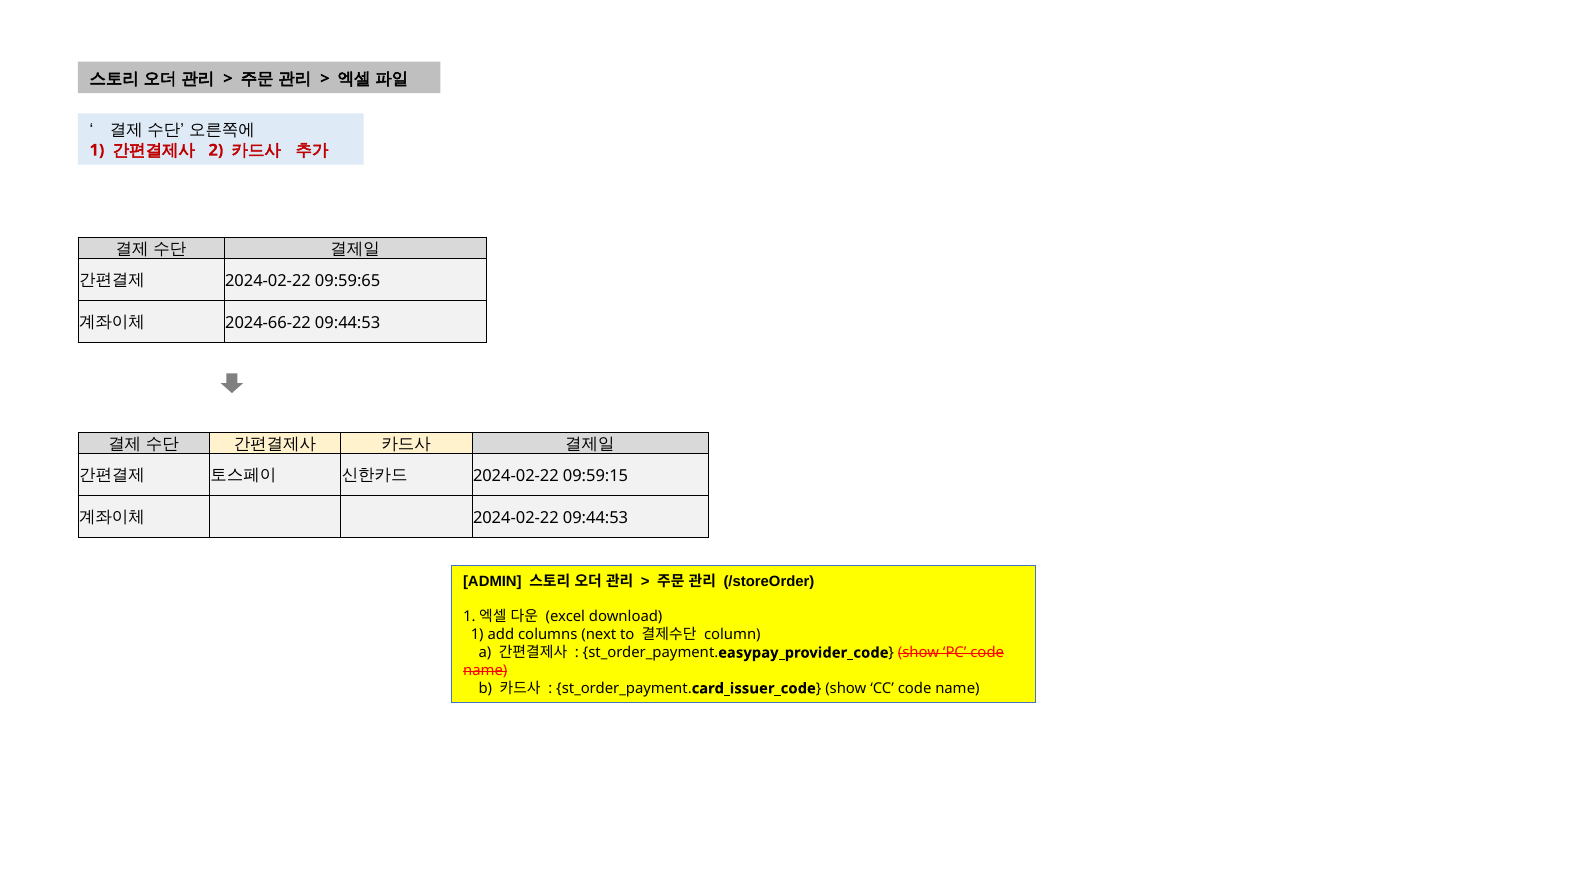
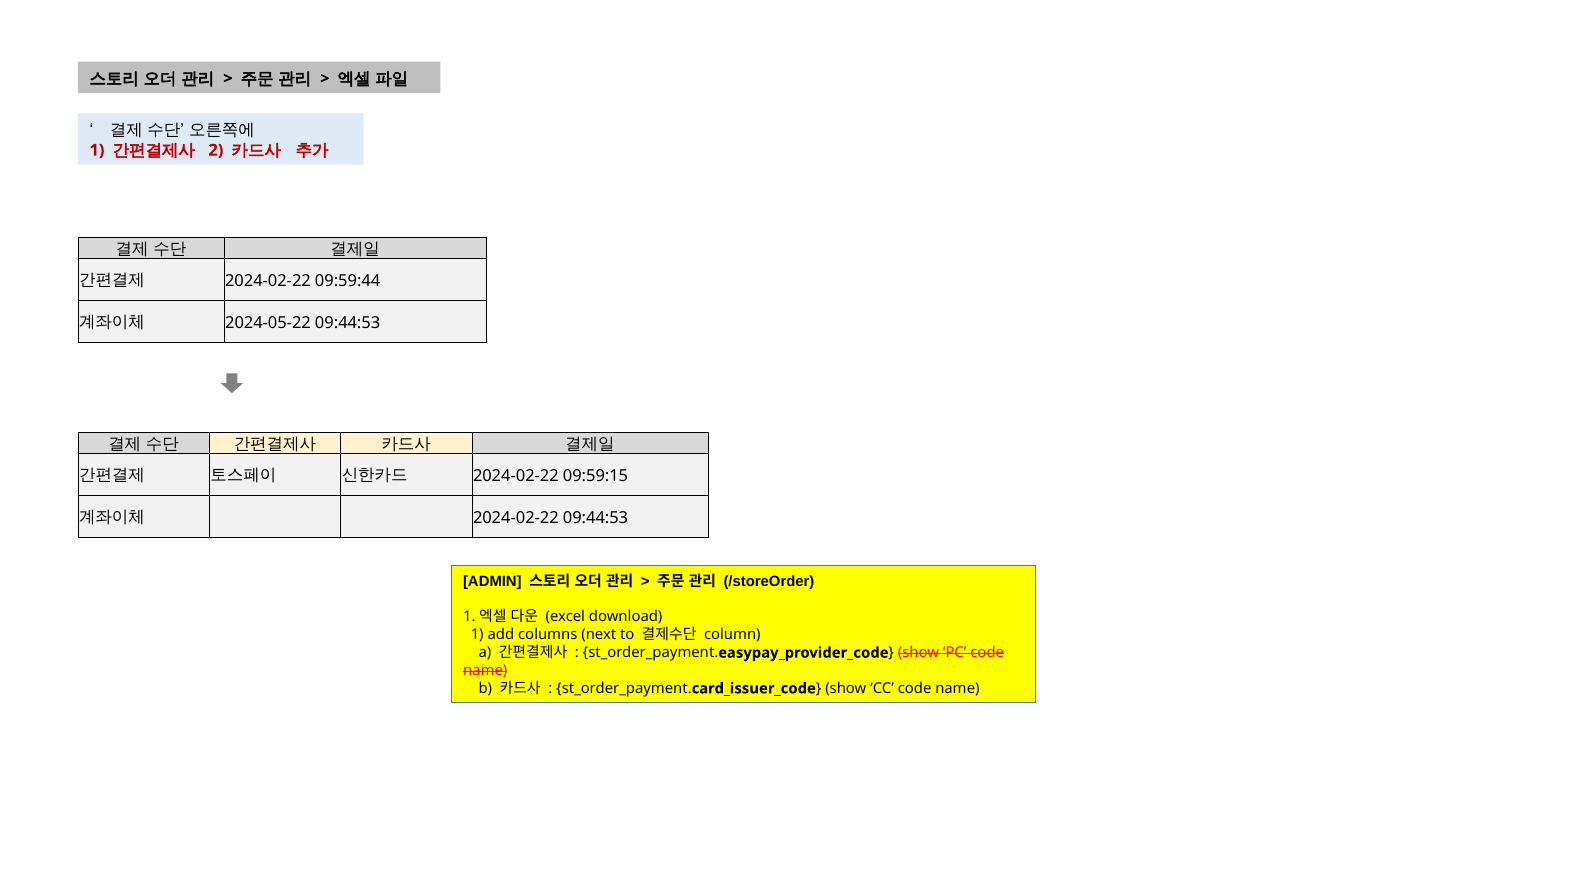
09:59:65: 09:59:65 -> 09:59:44 (348, 281)
2024-66-22: 2024-66-22 -> 2024-05-22 (268, 323)
